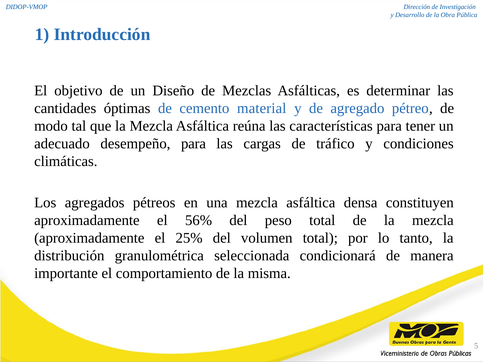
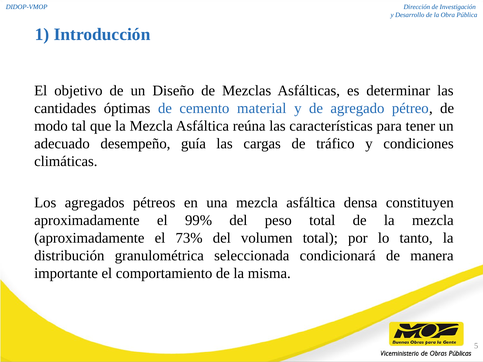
desempeño para: para -> guía (193, 144)
56%: 56% -> 99% (199, 220)
25%: 25% -> 73% (189, 238)
